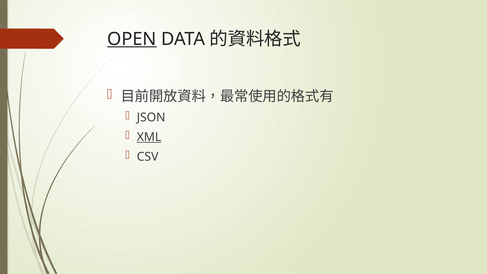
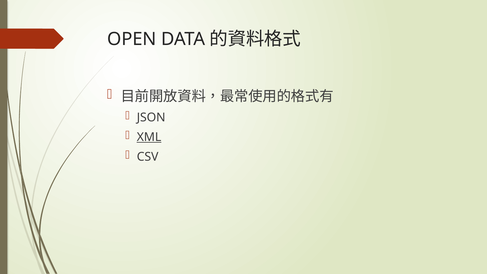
OPEN underline: present -> none (132, 39)
